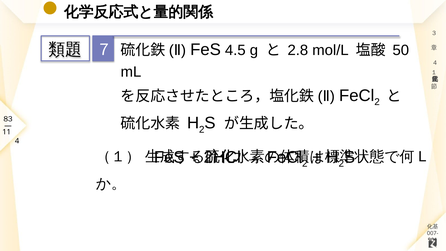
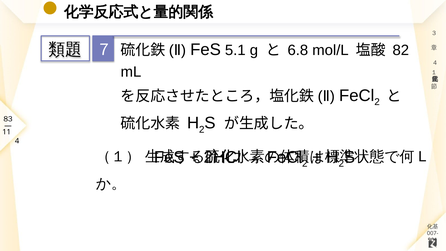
4.5: 4.5 -> 5.1 (235, 50)
2.8: 2.8 -> 6.8 (298, 50)
50: 50 -> 82 (401, 50)
